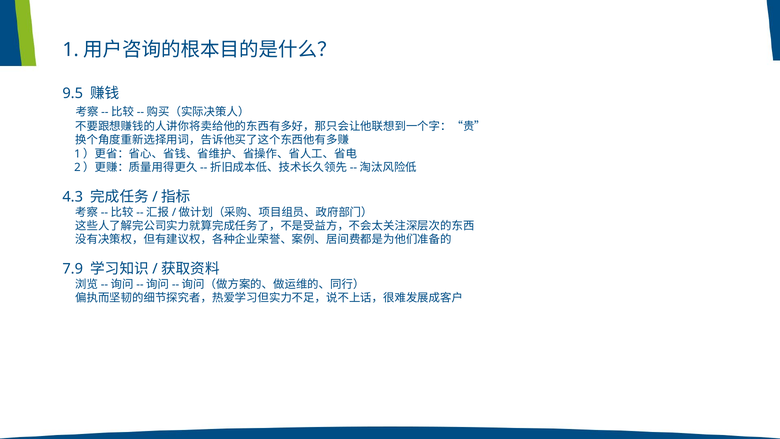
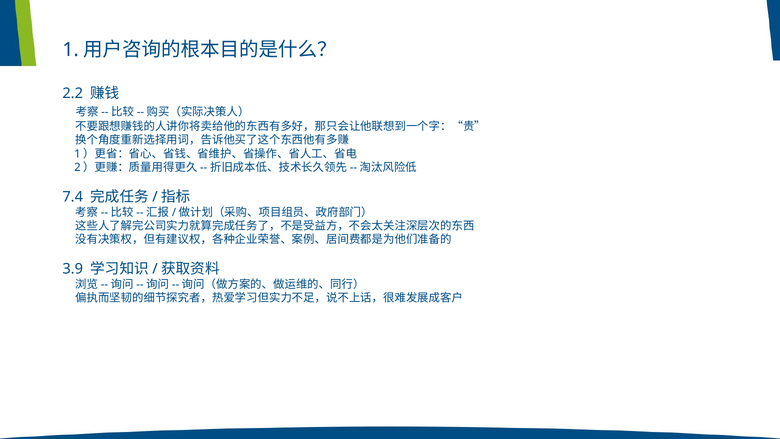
9.5: 9.5 -> 2.2 (73, 93)
4.3: 4.3 -> 7.4 (73, 197)
7.9: 7.9 -> 3.9 (73, 269)
